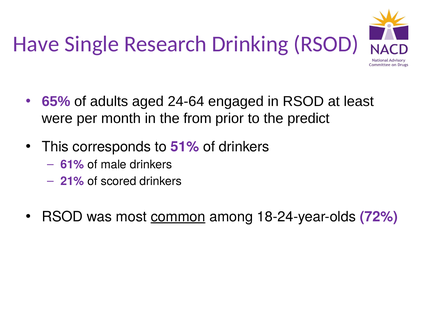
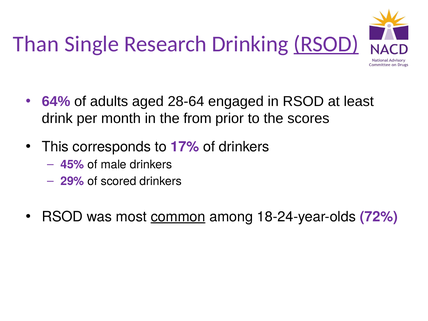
Have: Have -> Than (36, 44)
RSOD underline: none -> present (326, 44)
65%: 65% -> 64% (56, 101)
24-64: 24-64 -> 28-64 (186, 101)
were: were -> drink (57, 119)
predict: predict -> scores (308, 119)
51%: 51% -> 17% (185, 147)
61%: 61% -> 45% (72, 165)
21%: 21% -> 29% (72, 181)
